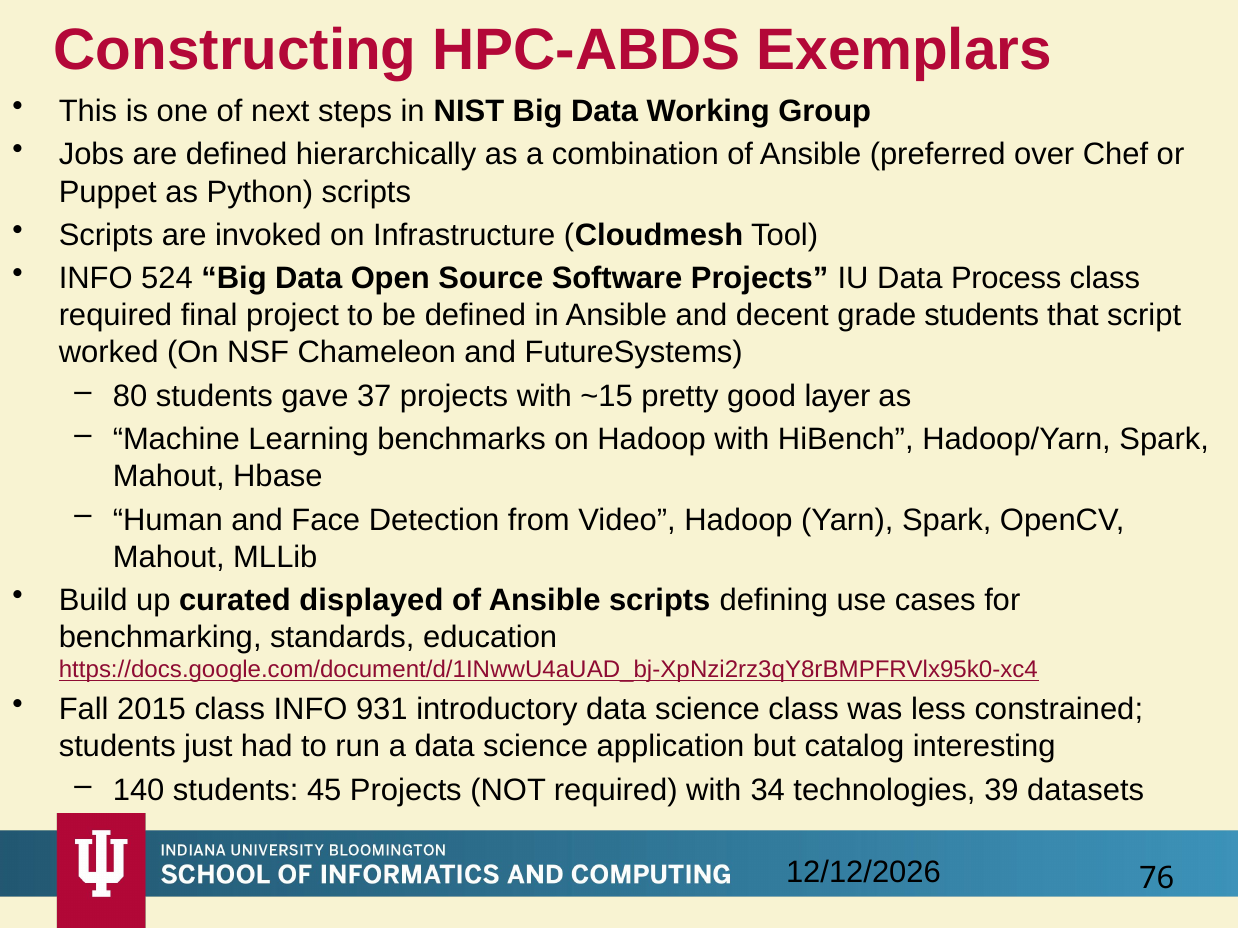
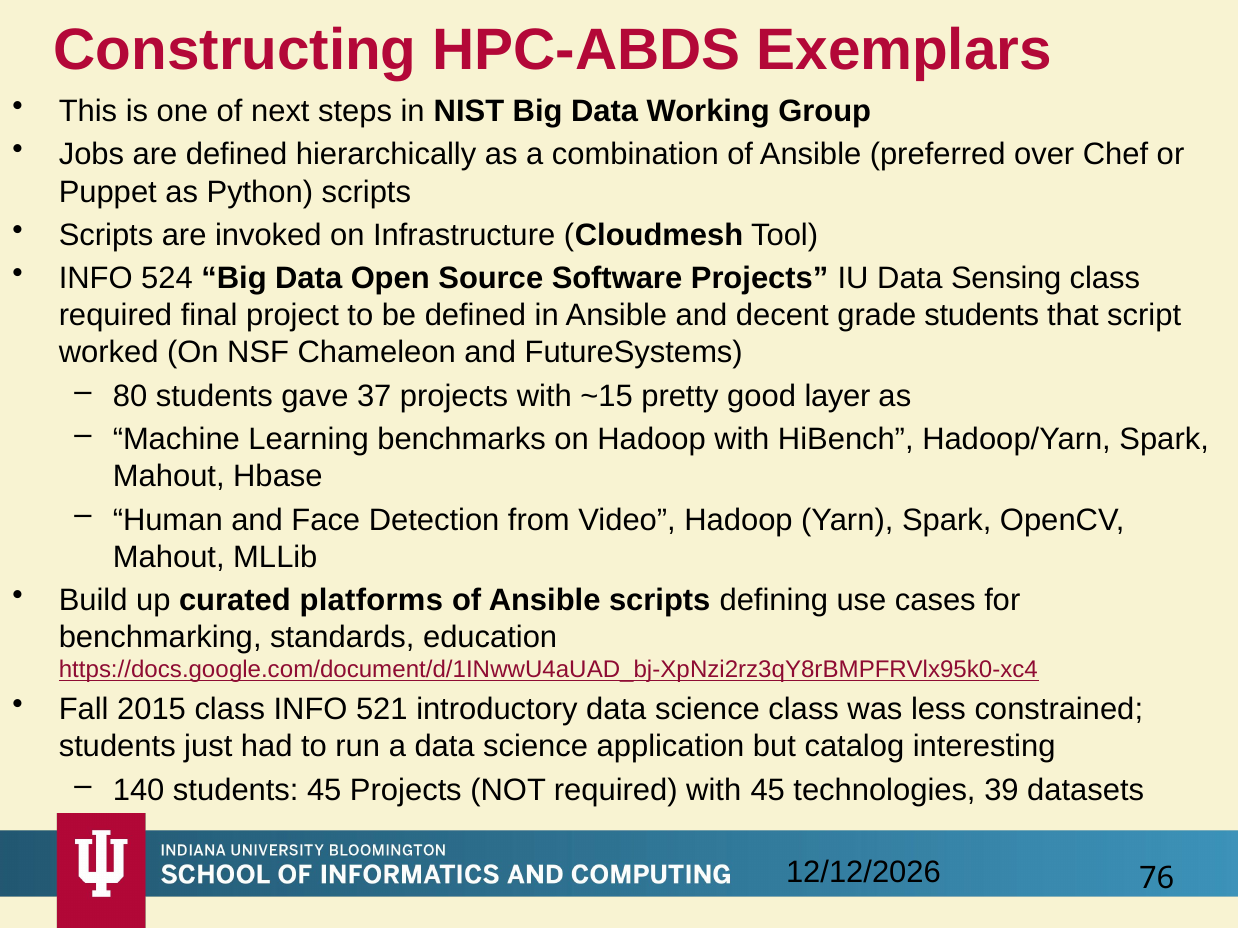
Process: Process -> Sensing (1006, 279)
displayed: displayed -> platforms (371, 601)
931: 931 -> 521 (382, 710)
with 34: 34 -> 45 (768, 790)
